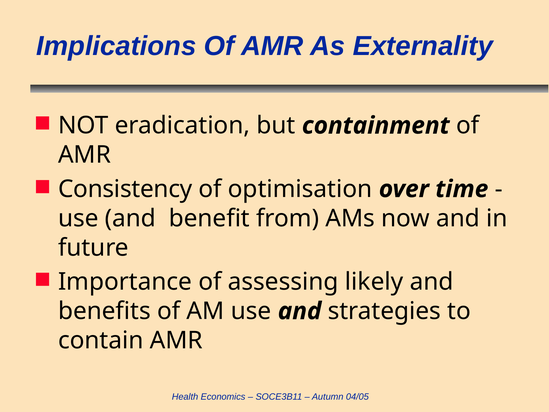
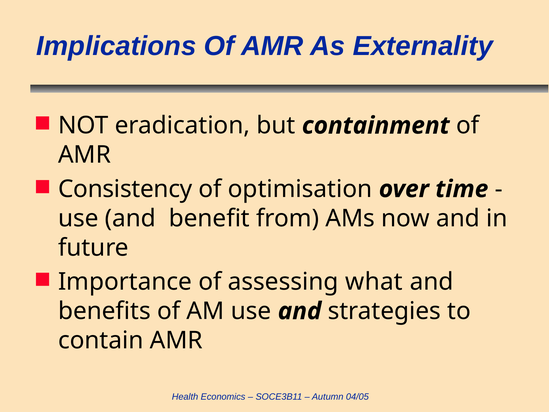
likely: likely -> what (374, 282)
